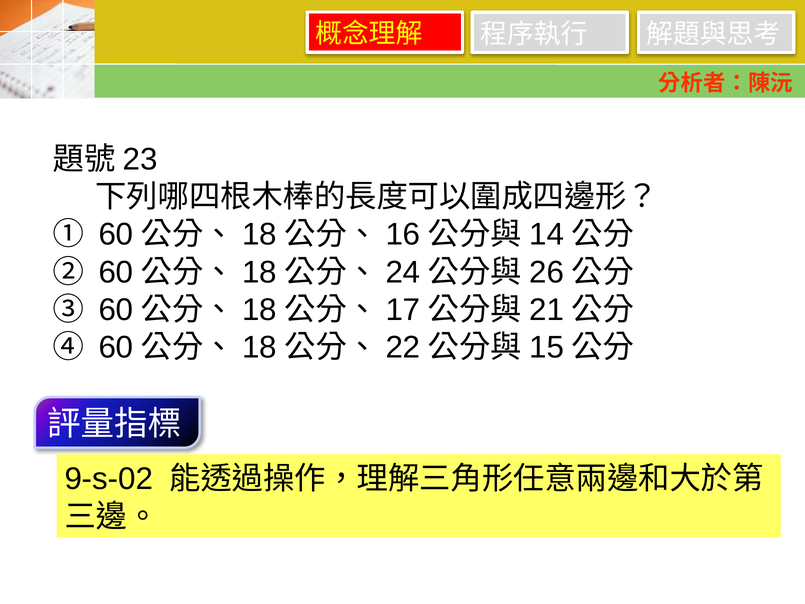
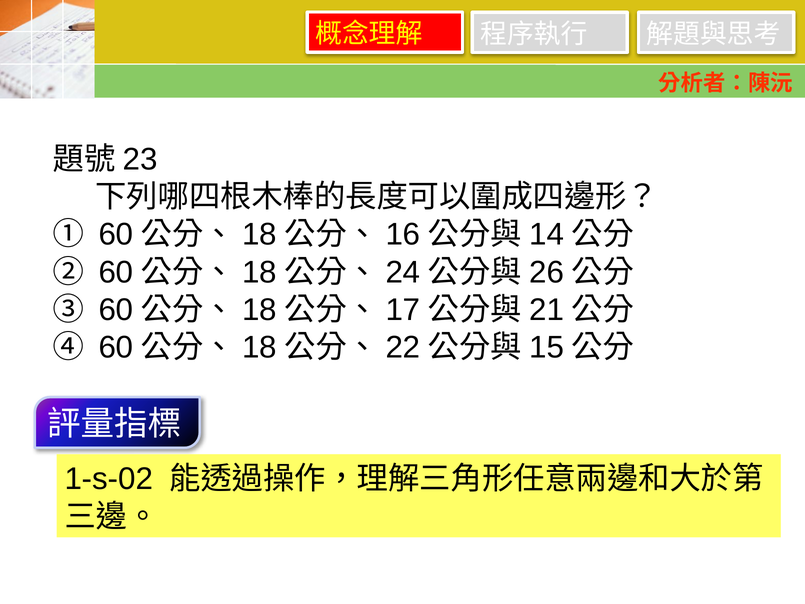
9-s-02: 9-s-02 -> 1-s-02 (109, 479)
